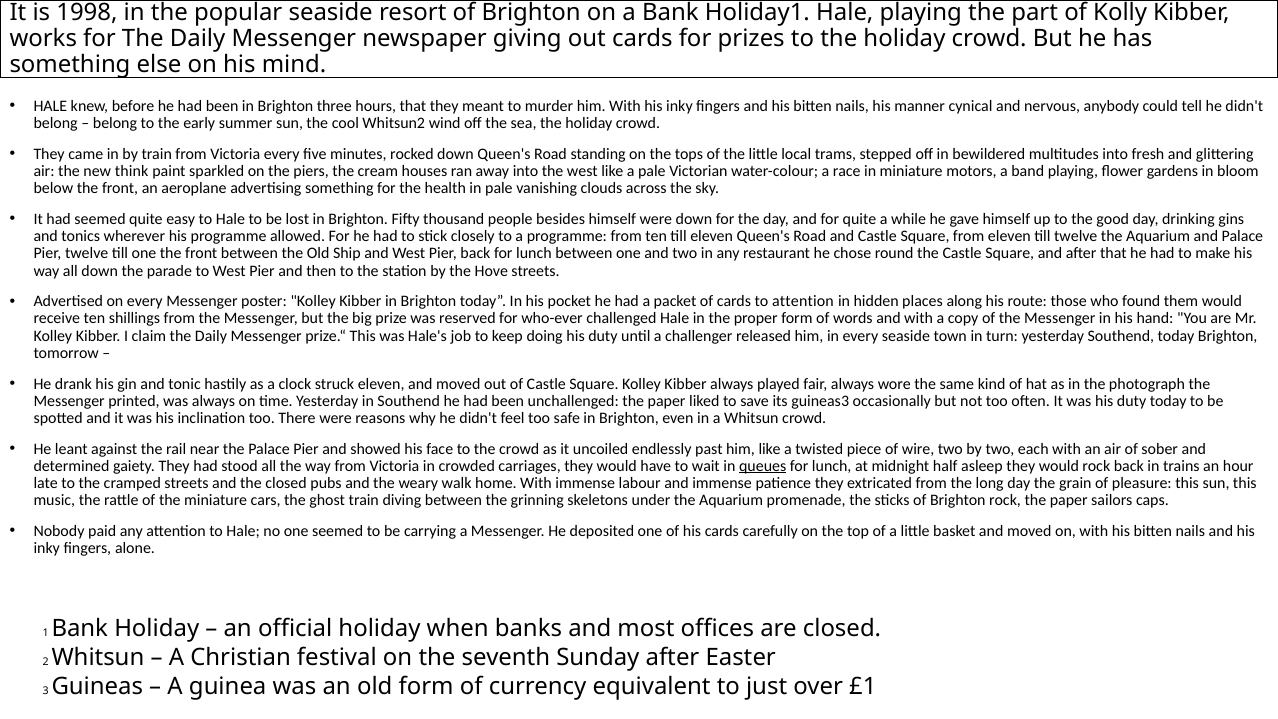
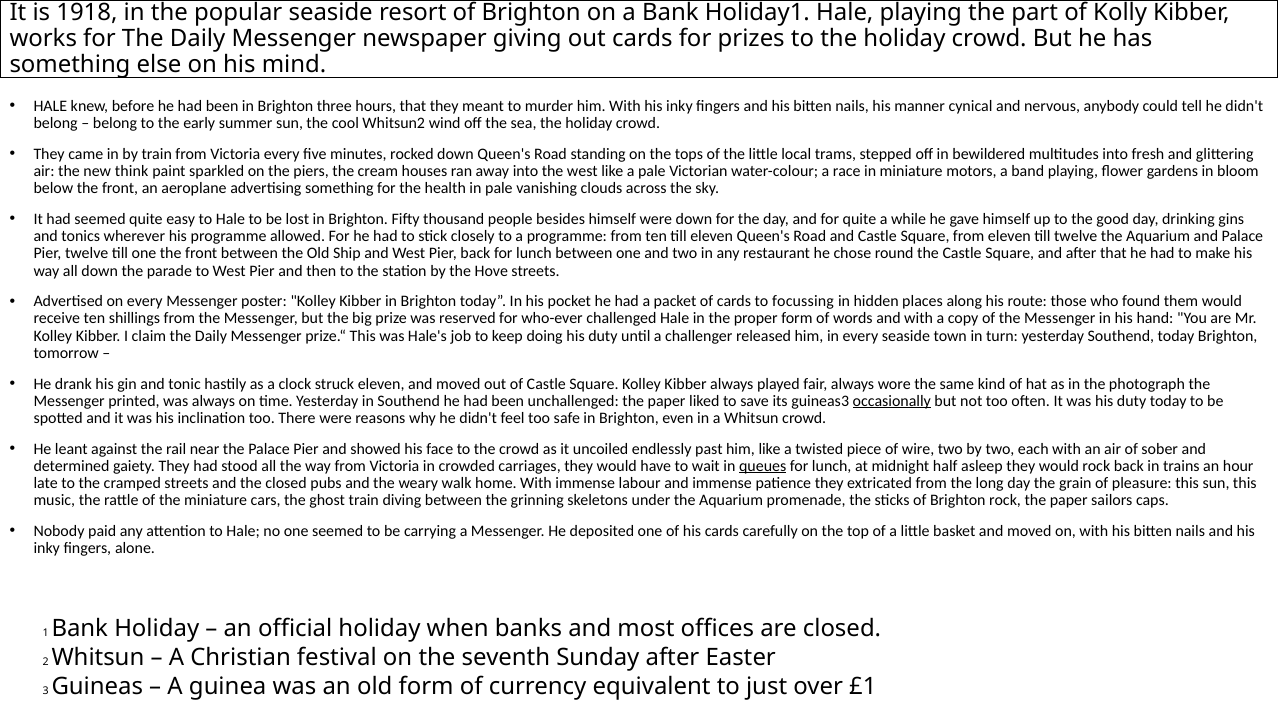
1998: 1998 -> 1918 (87, 13)
to attention: attention -> focussing (803, 301)
occasionally underline: none -> present (892, 401)
